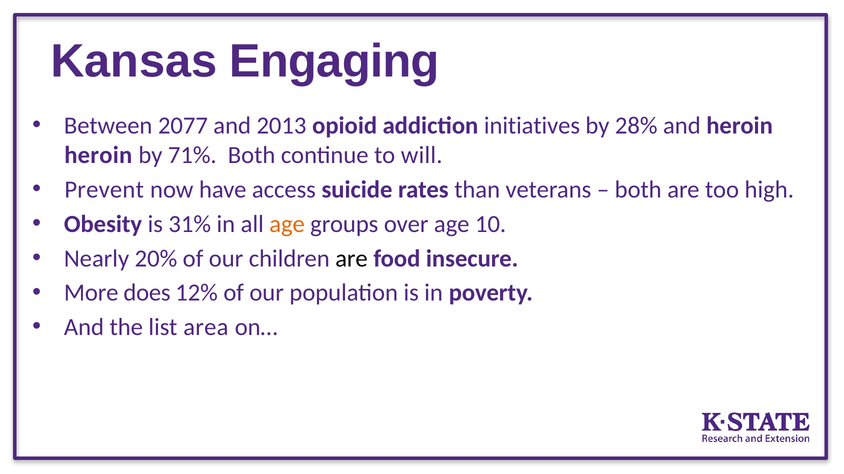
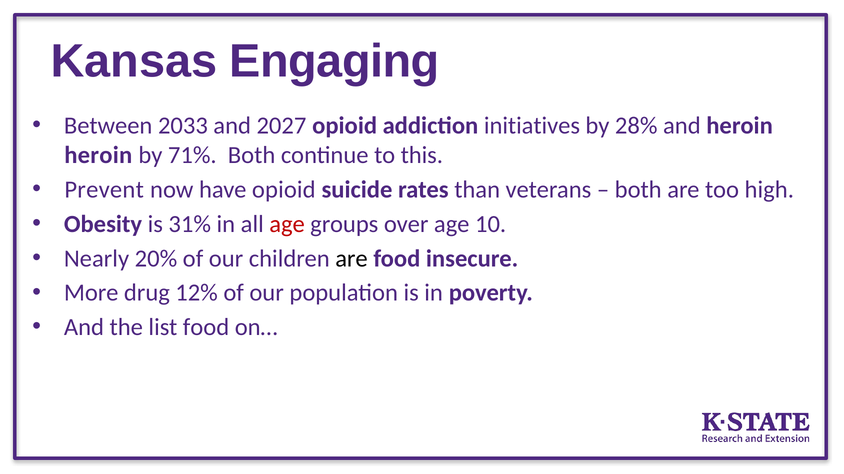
2077: 2077 -> 2033 (183, 126)
2013: 2013 -> 2027 (281, 126)
will: will -> this (422, 155)
have access: access -> opioid (284, 190)
age colour: orange -> red (287, 224)
does: does -> drug (147, 293)
list area: area -> food (206, 328)
